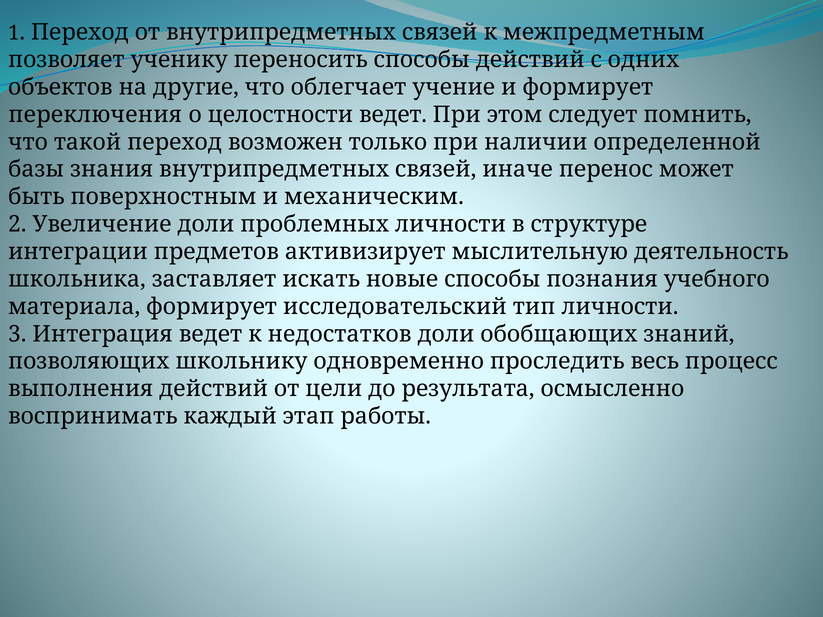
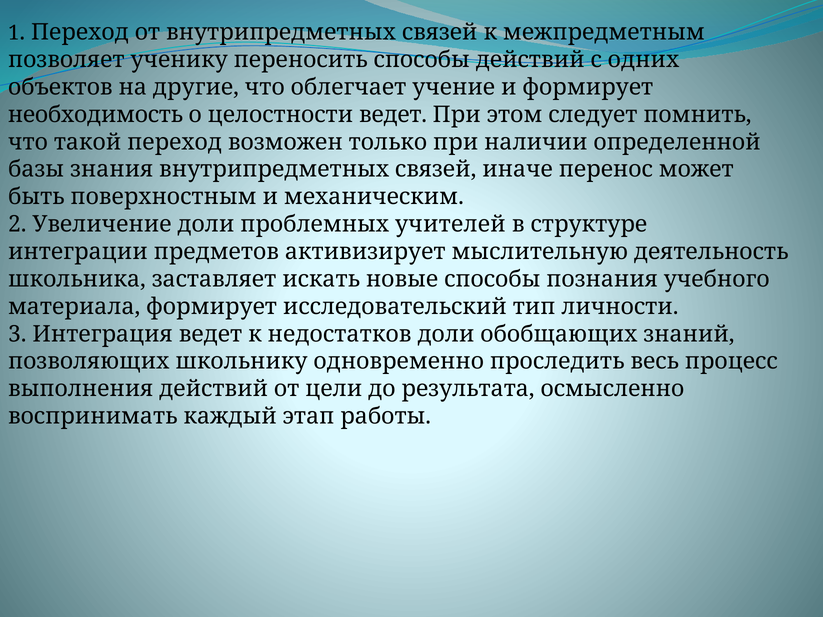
переключения: переключения -> необходимость (95, 115)
проблемных личности: личности -> учителей (450, 224)
